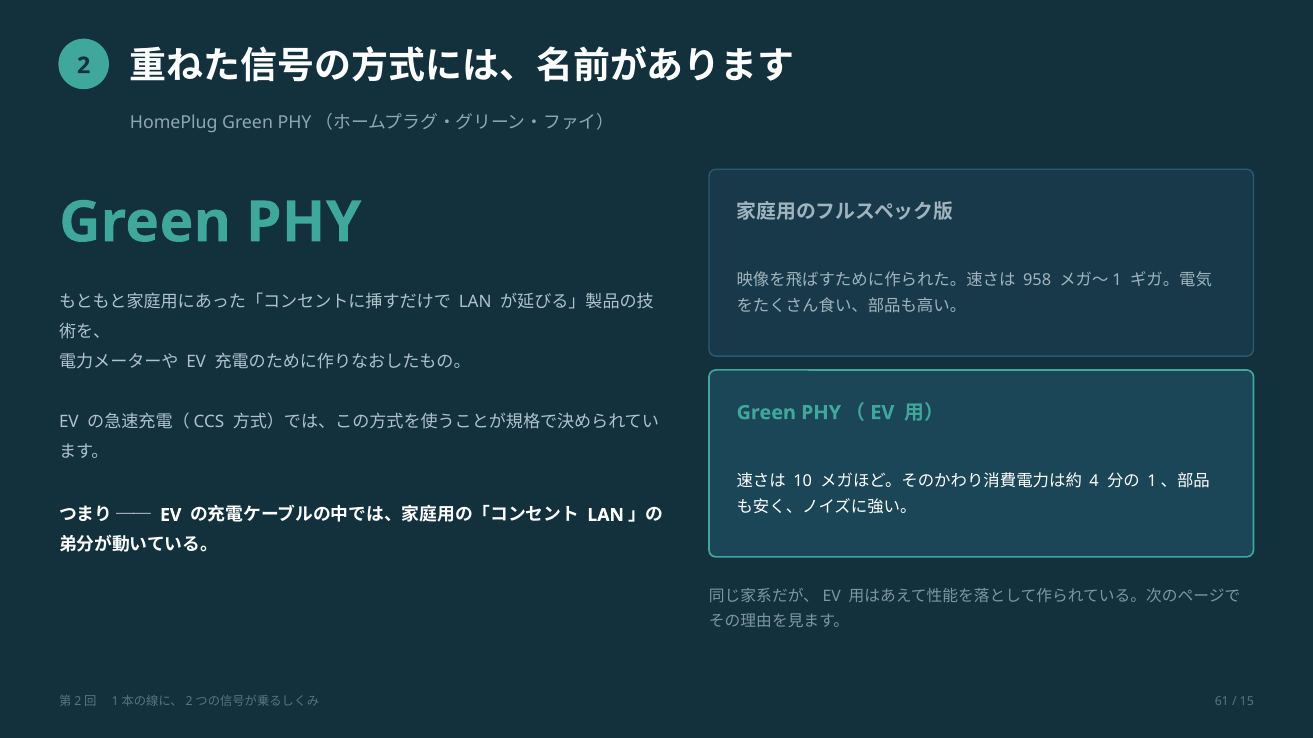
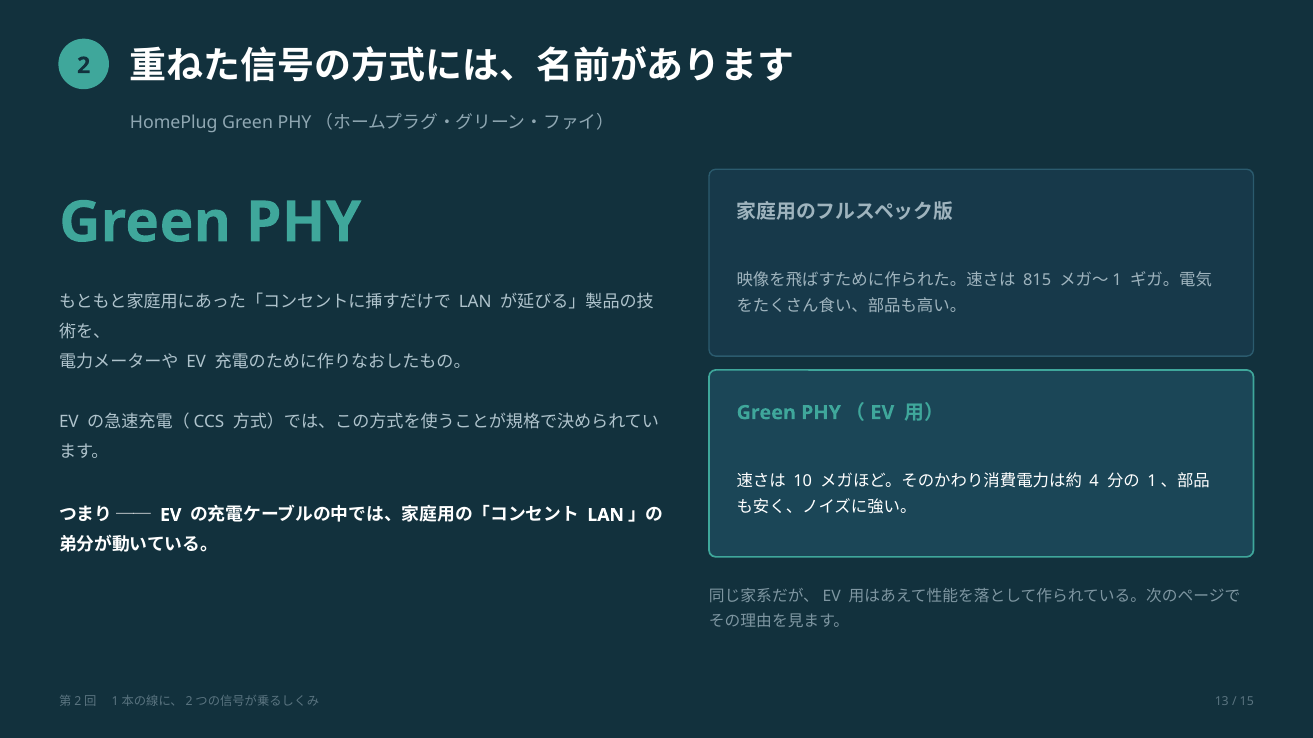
958: 958 -> 815 (1037, 281)
61: 61 -> 13 (1222, 702)
